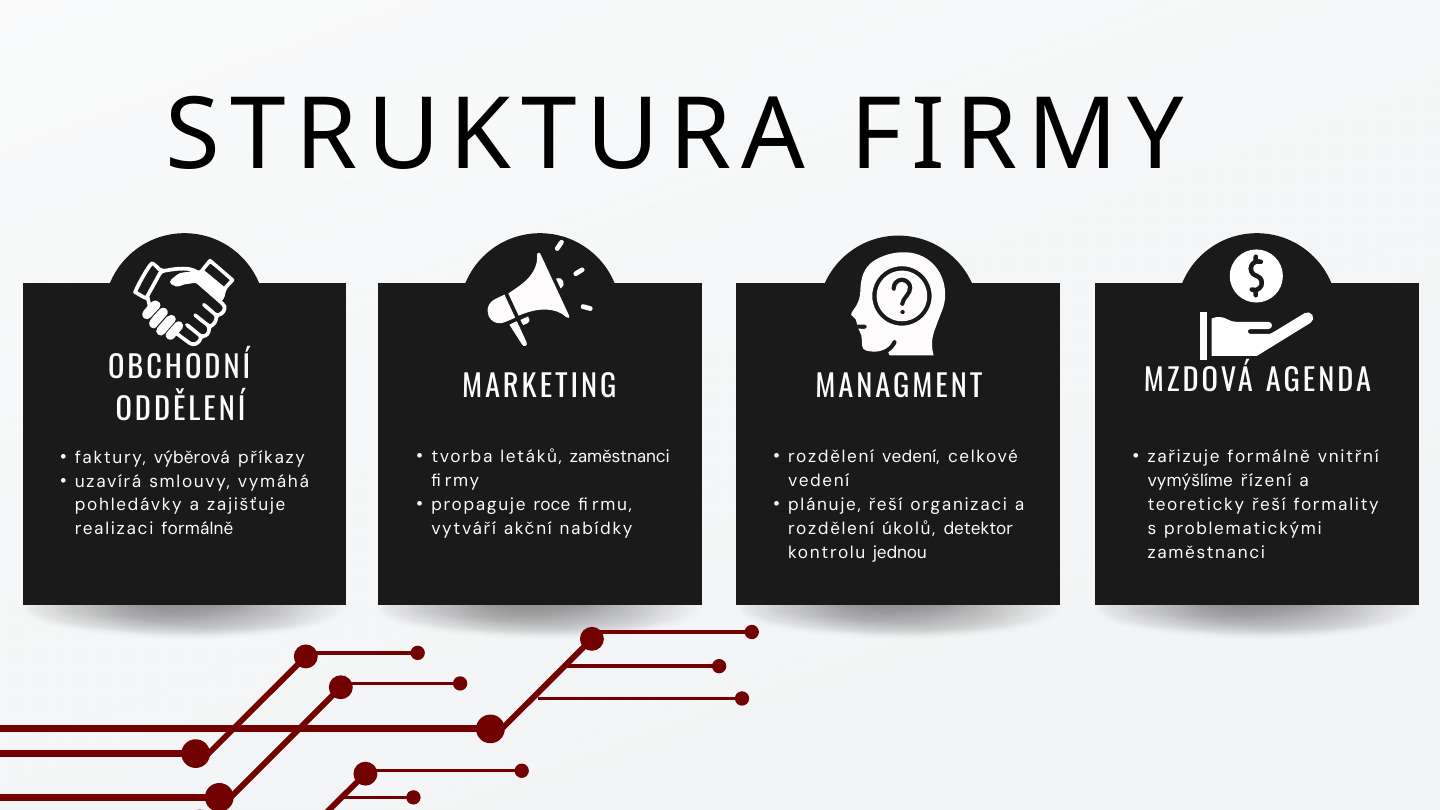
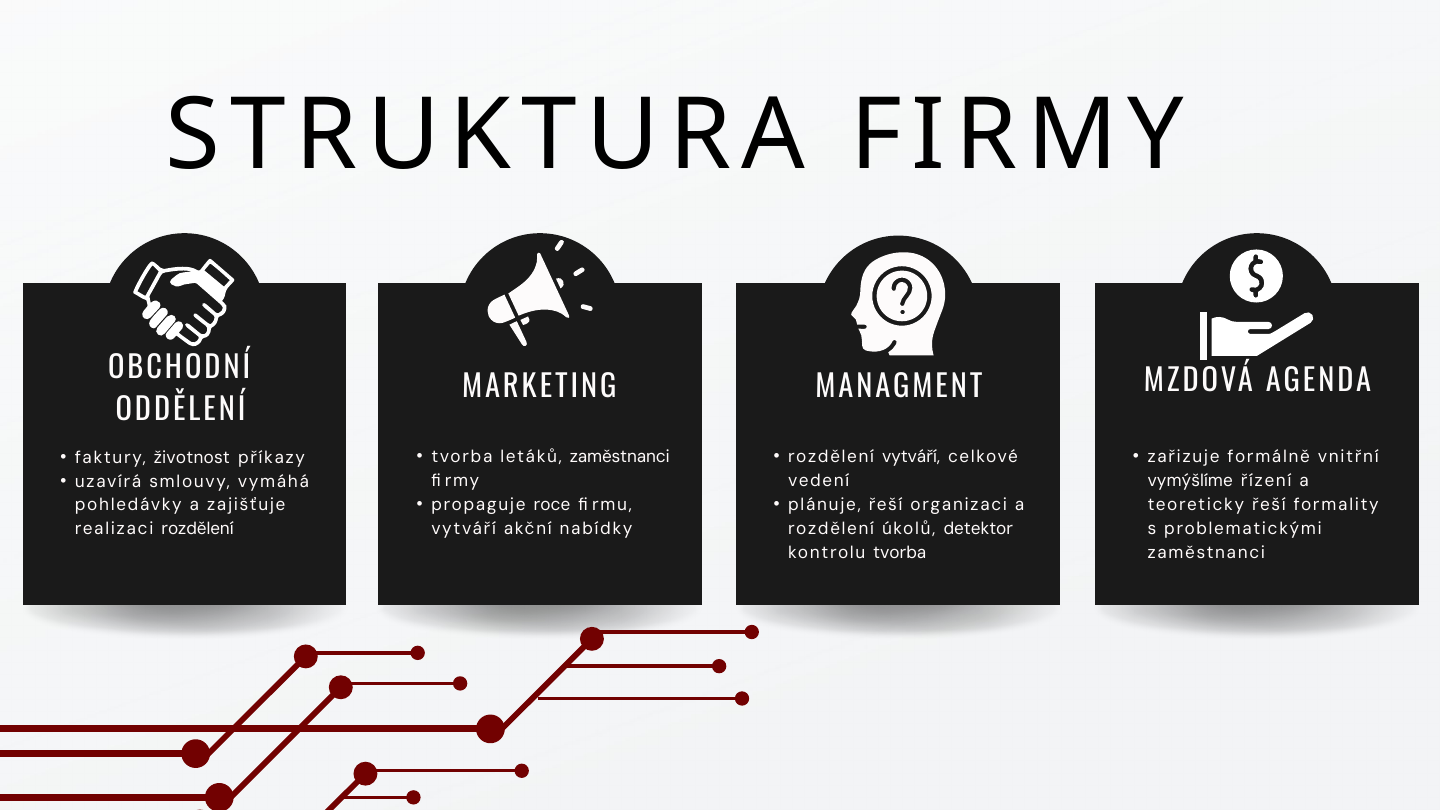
rozdělení vedení: vedení -> vytváří (911, 457)
výběrová: výběrová -> životnost (192, 458)
realizaci formálně: formálně -> rozdělení (198, 529)
kontrolu jednou: jednou -> tvorba (900, 552)
